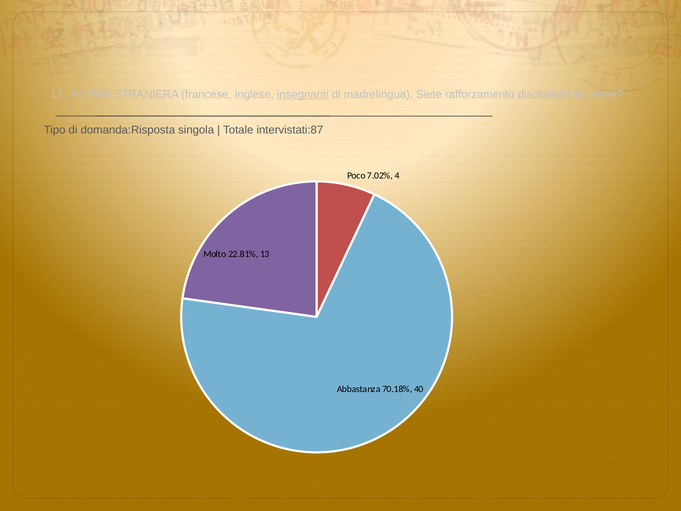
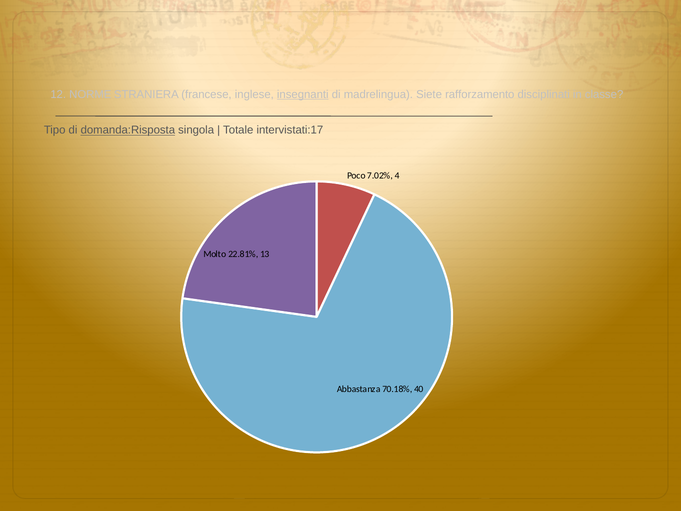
ALUNNI: ALUNNI -> NORME (90, 94)
domanda:Risposta underline: none -> present (128, 130)
intervistati:87: intervistati:87 -> intervistati:17 (290, 130)
